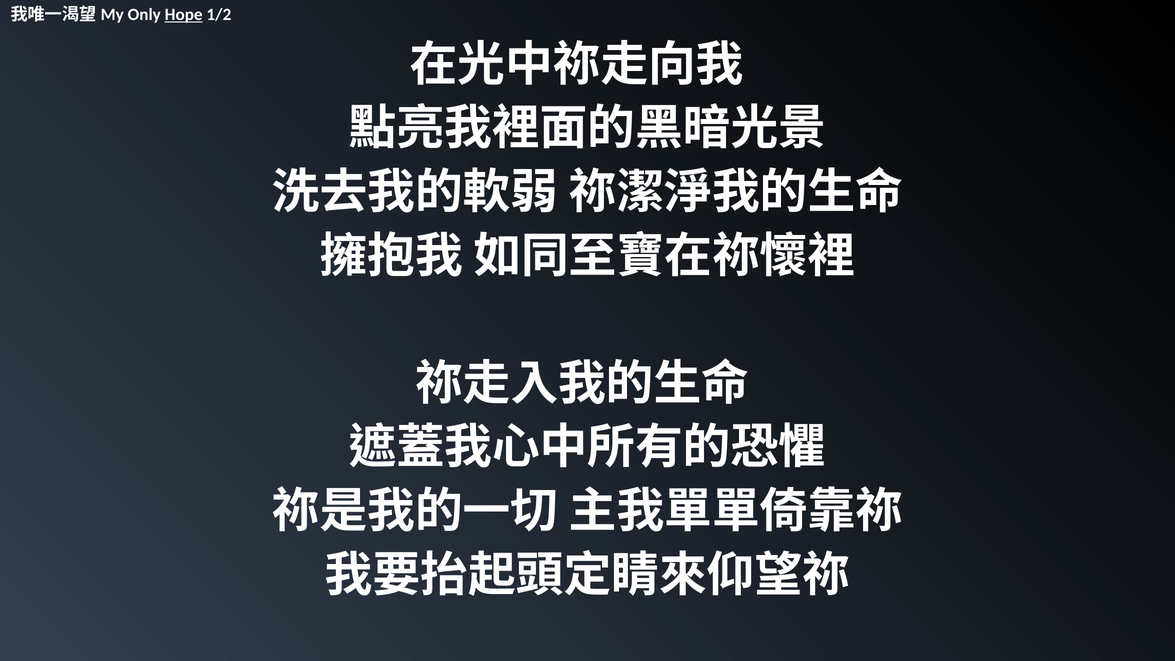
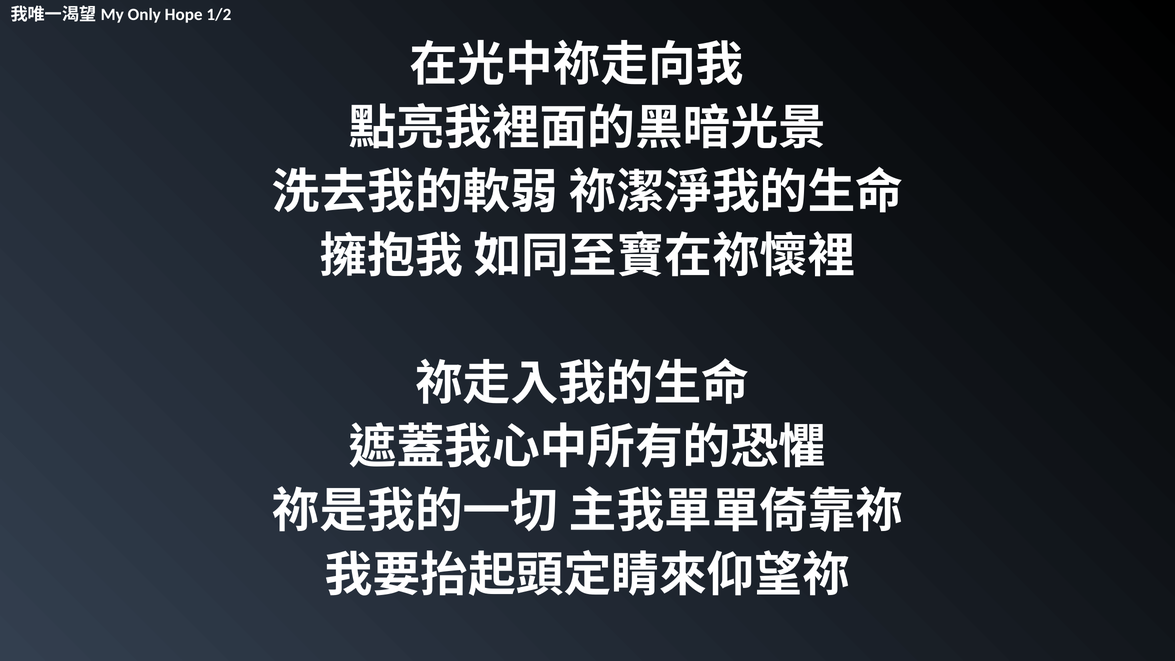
Hope underline: present -> none (184, 14)
